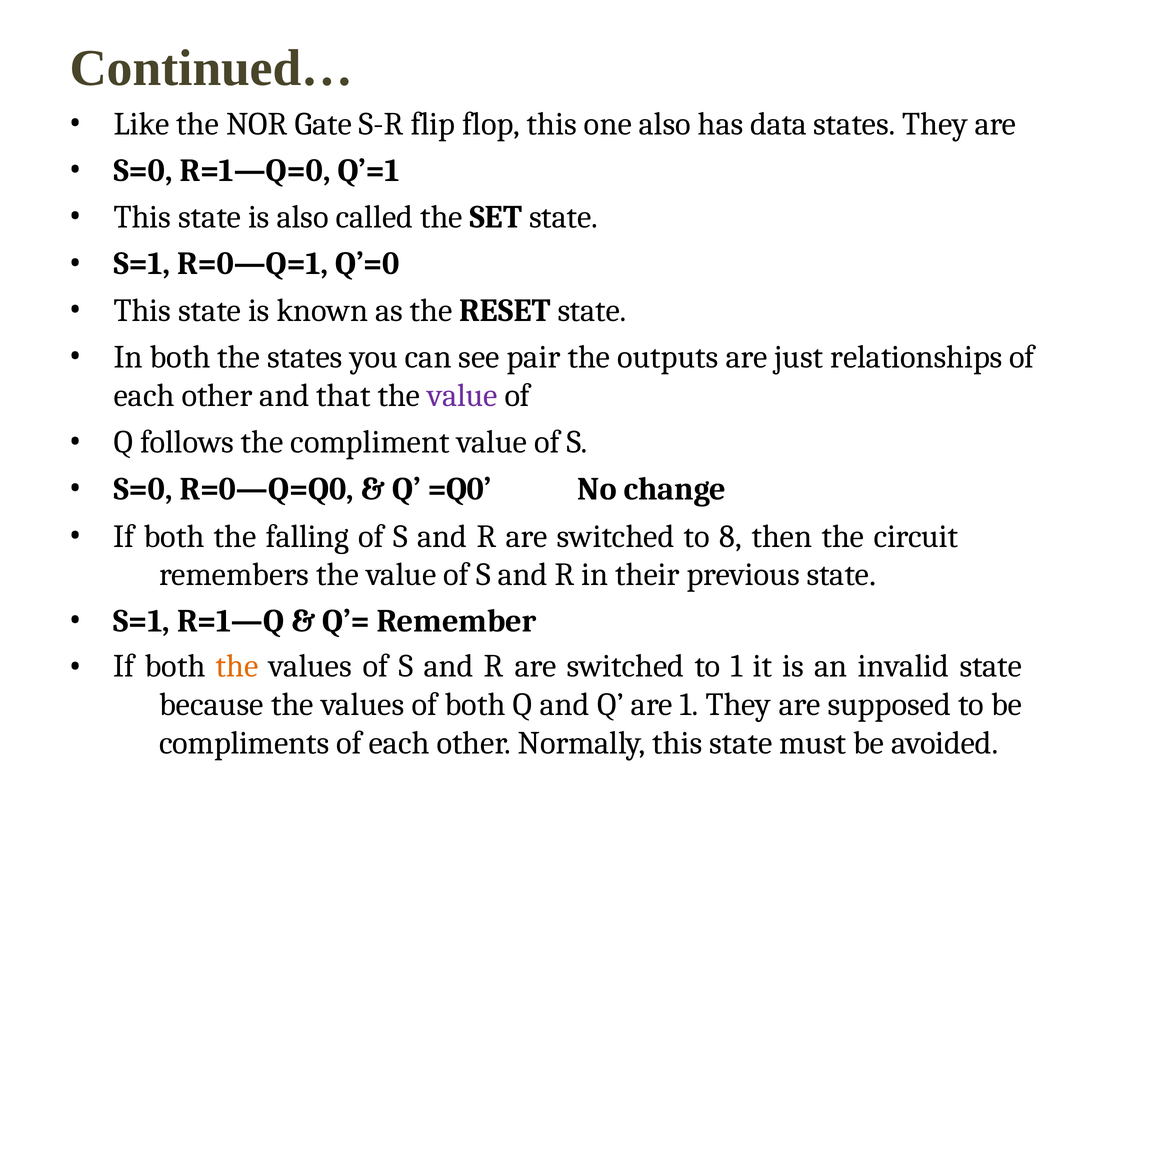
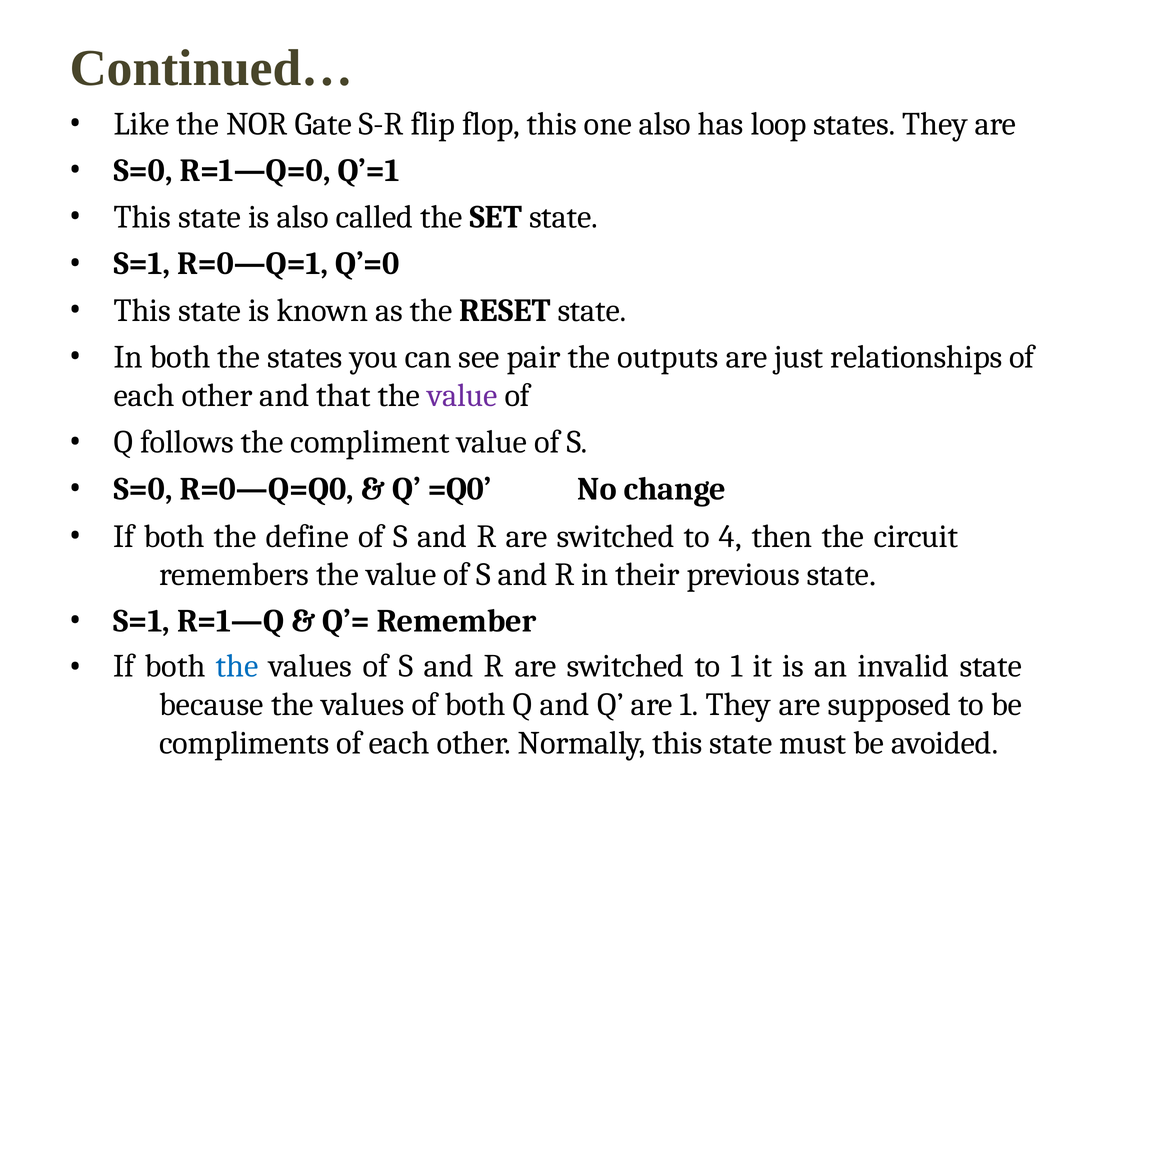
data: data -> loop (779, 124)
falling: falling -> define (307, 537)
8: 8 -> 4 (730, 537)
the colour: orange -> blue (237, 666)
